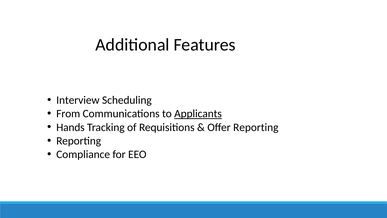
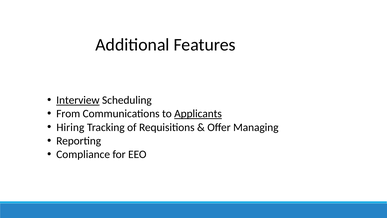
Interview underline: none -> present (78, 100)
Hands: Hands -> Hiring (70, 127)
Offer Reporting: Reporting -> Managing (256, 127)
